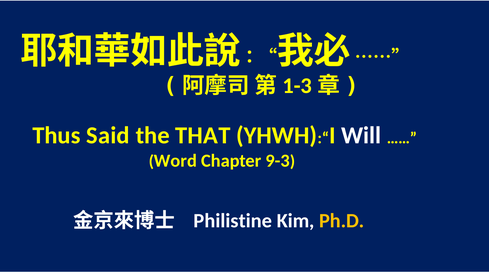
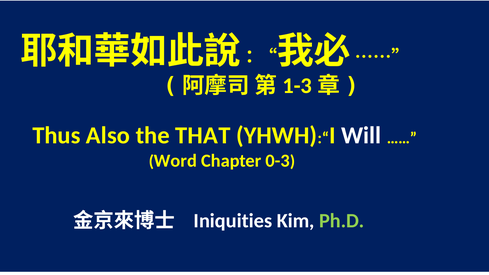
Said: Said -> Also (108, 135)
9-3: 9-3 -> 0-3 (278, 161)
Philistine: Philistine -> Iniquities (233, 221)
Ph.D colour: yellow -> light green (342, 221)
